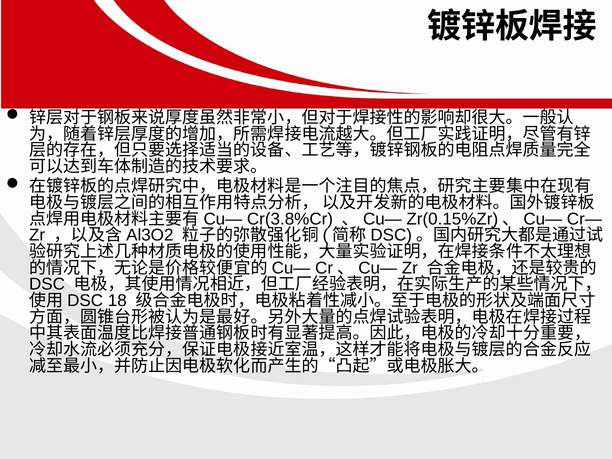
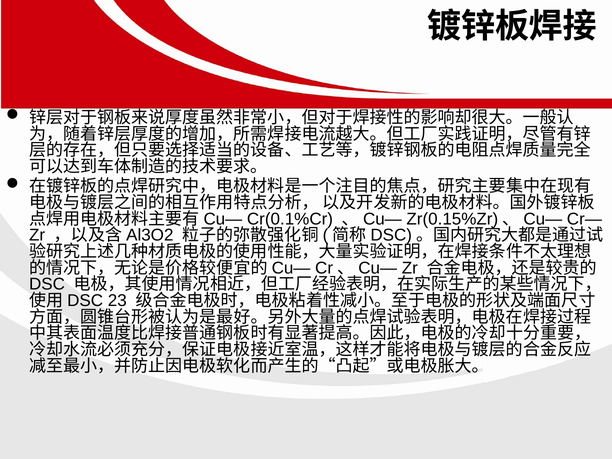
Cr(3.8%Cr: Cr(3.8%Cr -> Cr(0.1%Cr (290, 219)
18: 18 -> 23 (117, 301)
